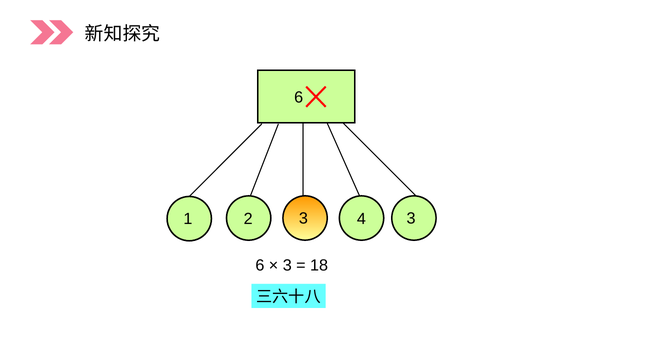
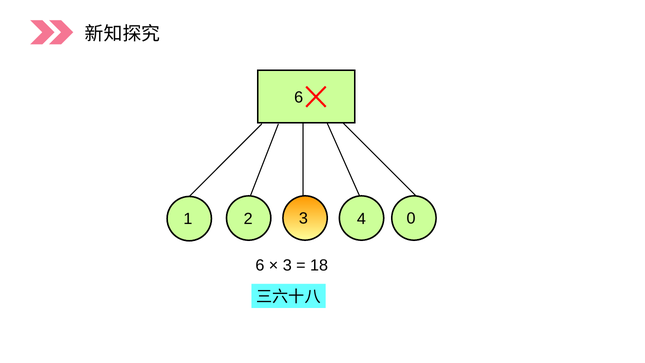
4 3: 3 -> 0 (411, 218)
